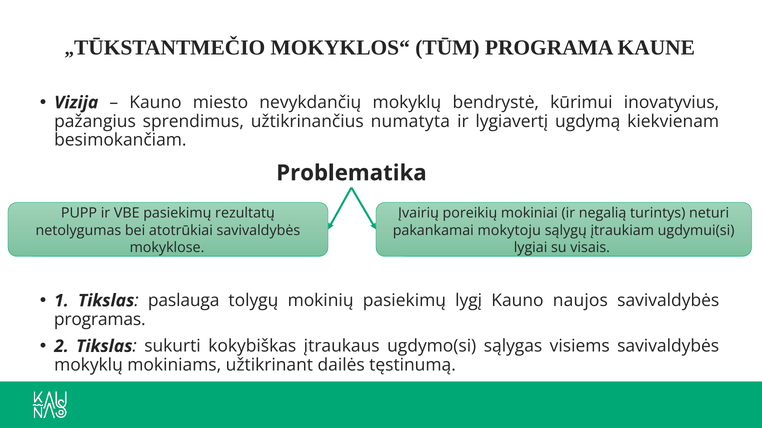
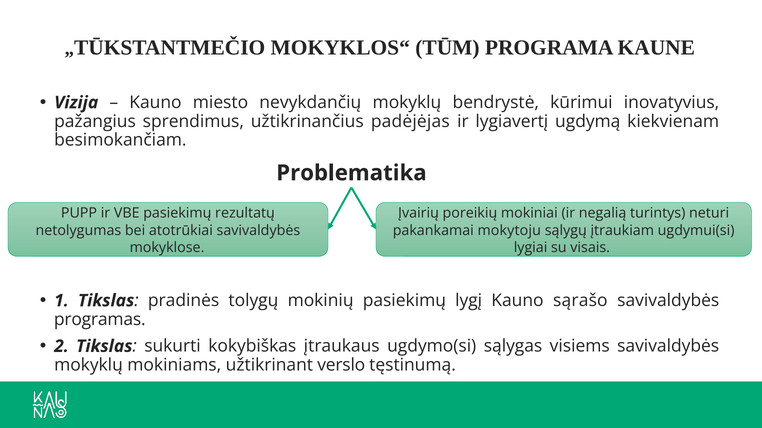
numatyta: numatyta -> padėjėjas (410, 122)
paslauga: paslauga -> pradinės (184, 301)
naujos: naujos -> sąrašo (580, 301)
dailės: dailės -> verslo (341, 366)
